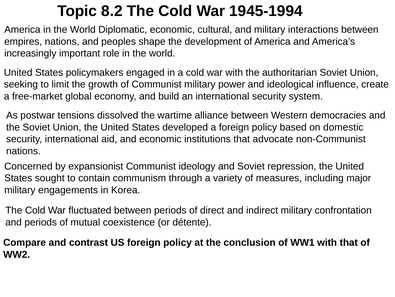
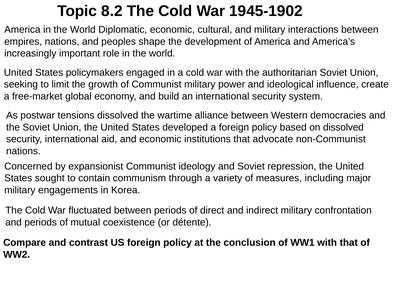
1945-1994: 1945-1994 -> 1945-1902 (266, 11)
on domestic: domestic -> dissolved (343, 127)
